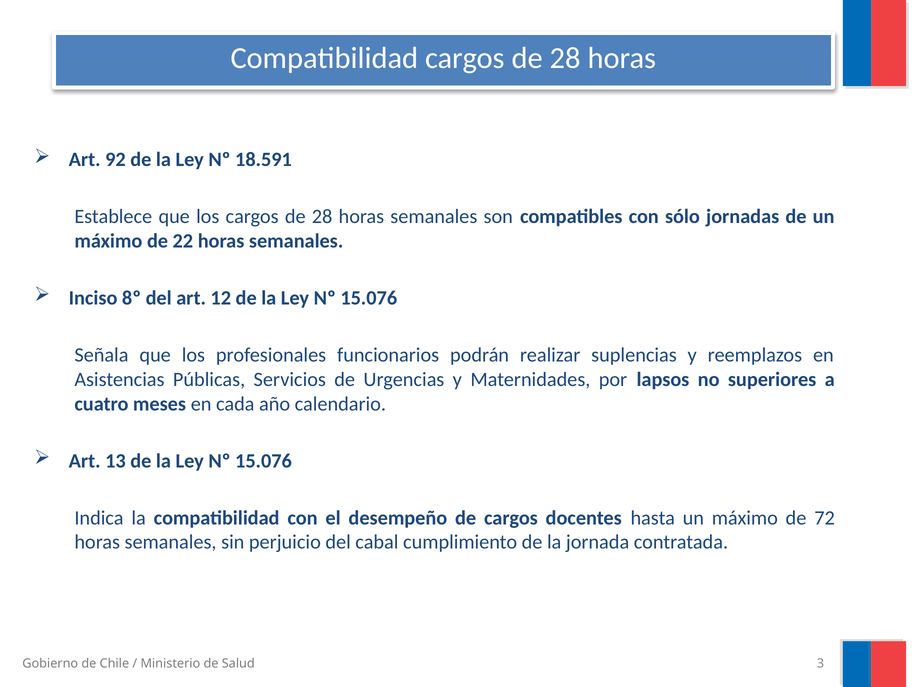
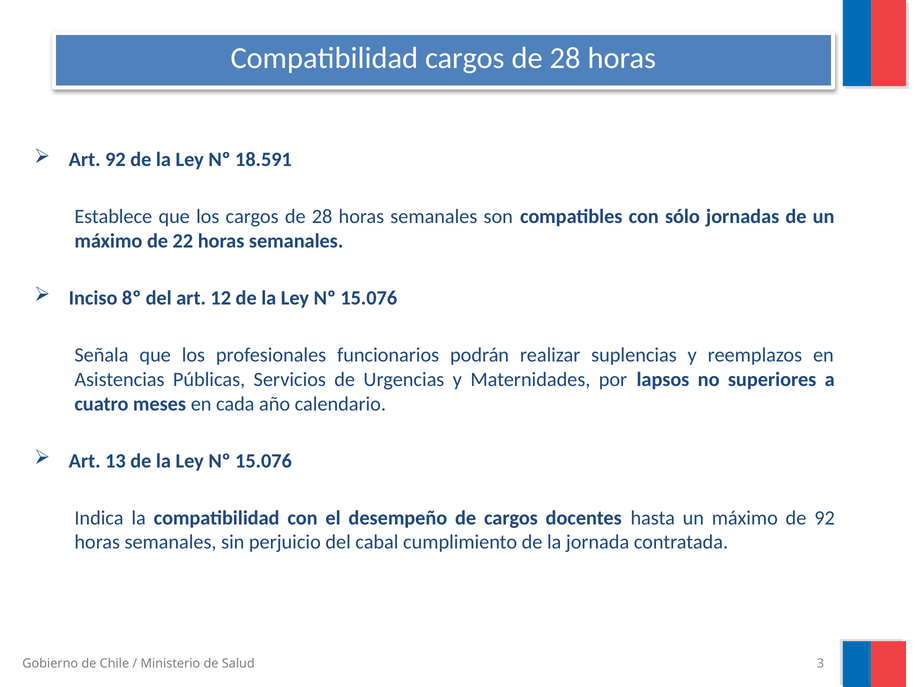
de 72: 72 -> 92 (825, 518)
